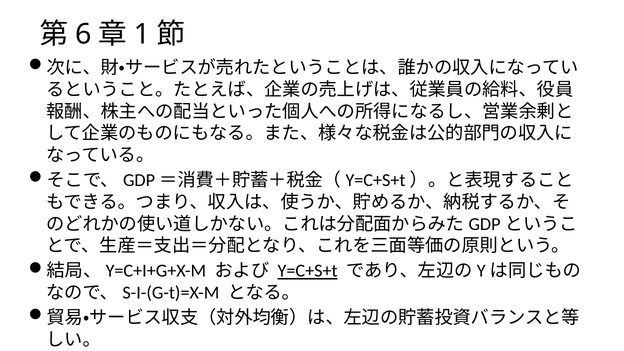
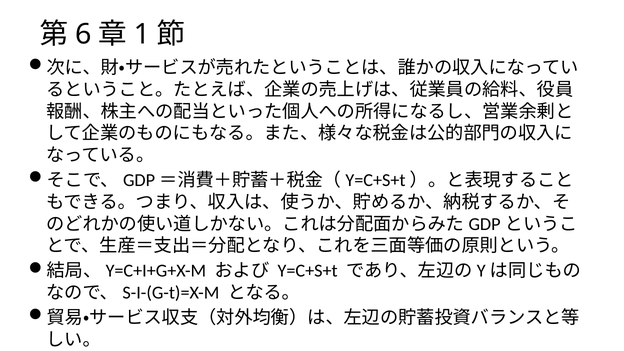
Y=C+S+t underline: present -> none (308, 271)
